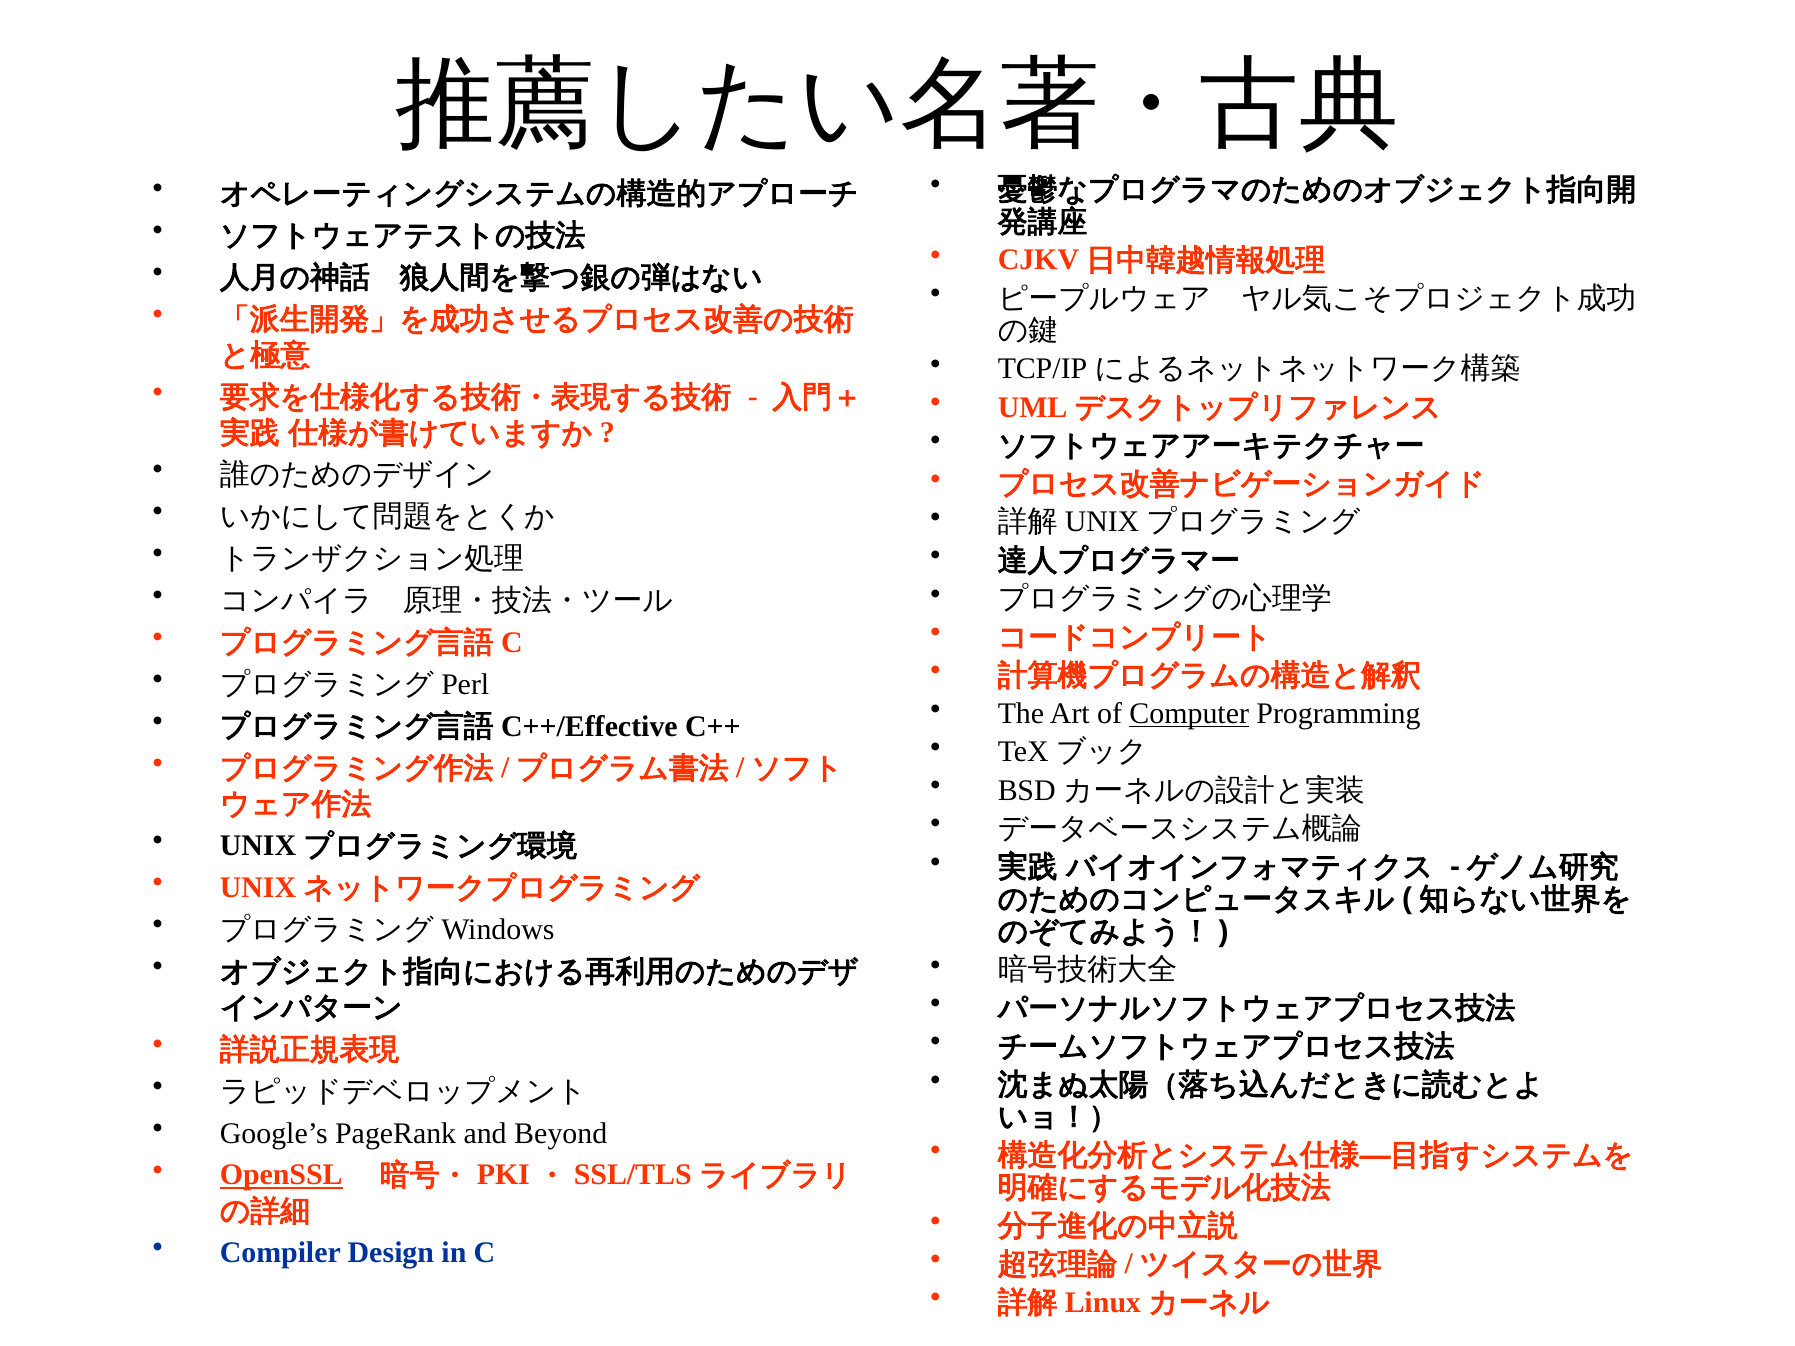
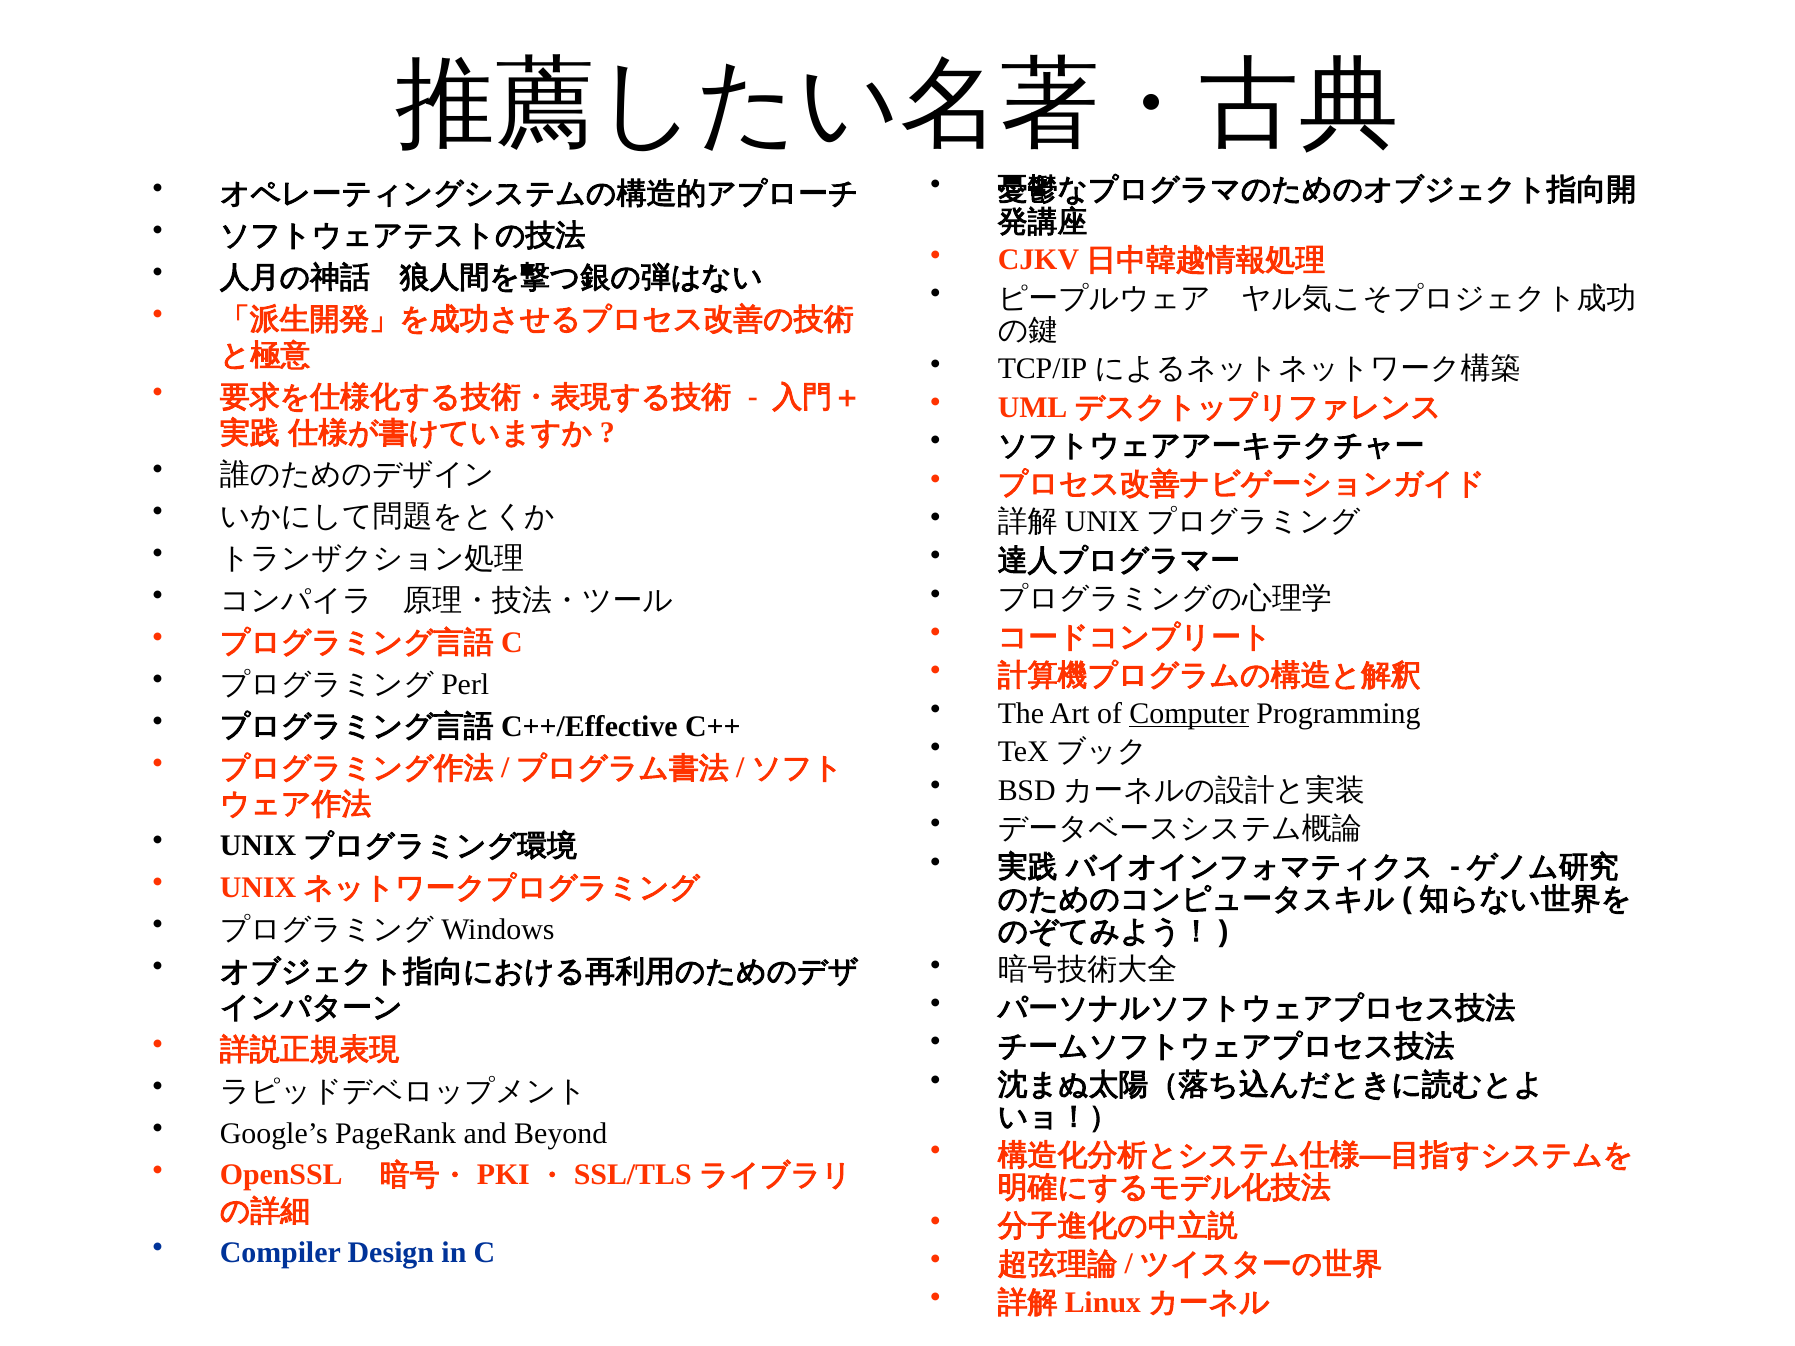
OpenSSL underline: present -> none (281, 1175)
